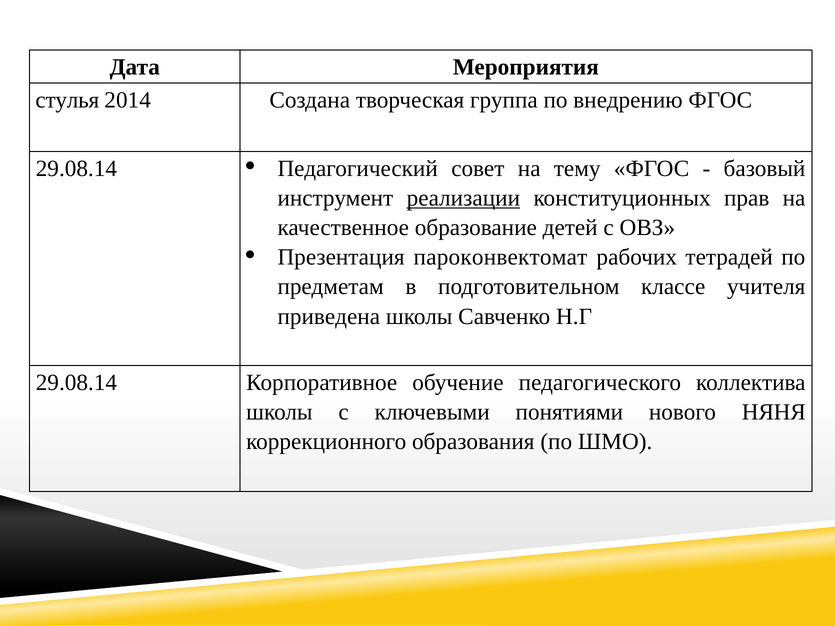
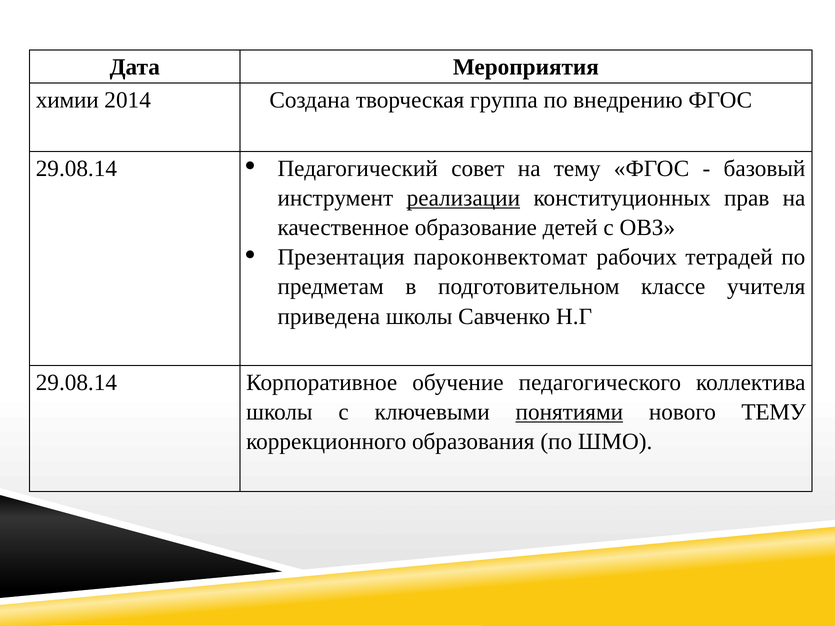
стулья: стулья -> химии (67, 100)
понятиями underline: none -> present (569, 412)
нового НЯНЯ: НЯНЯ -> ТЕМУ (774, 412)
